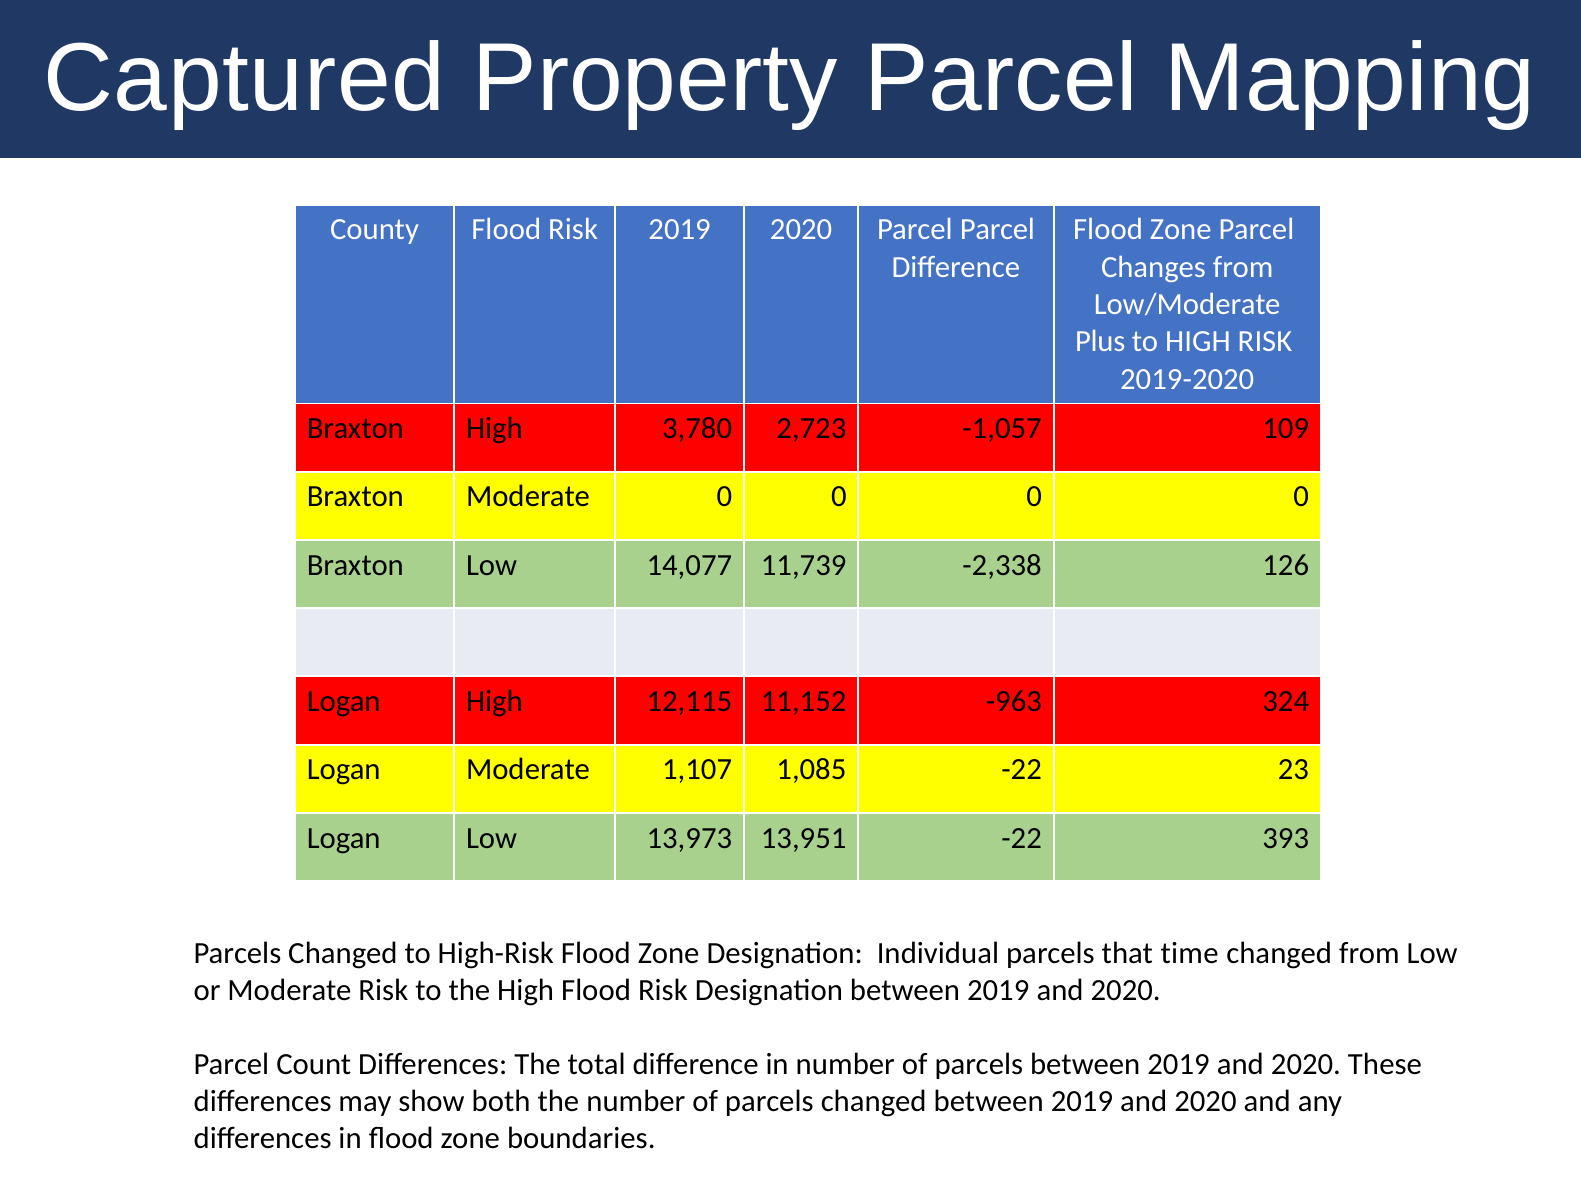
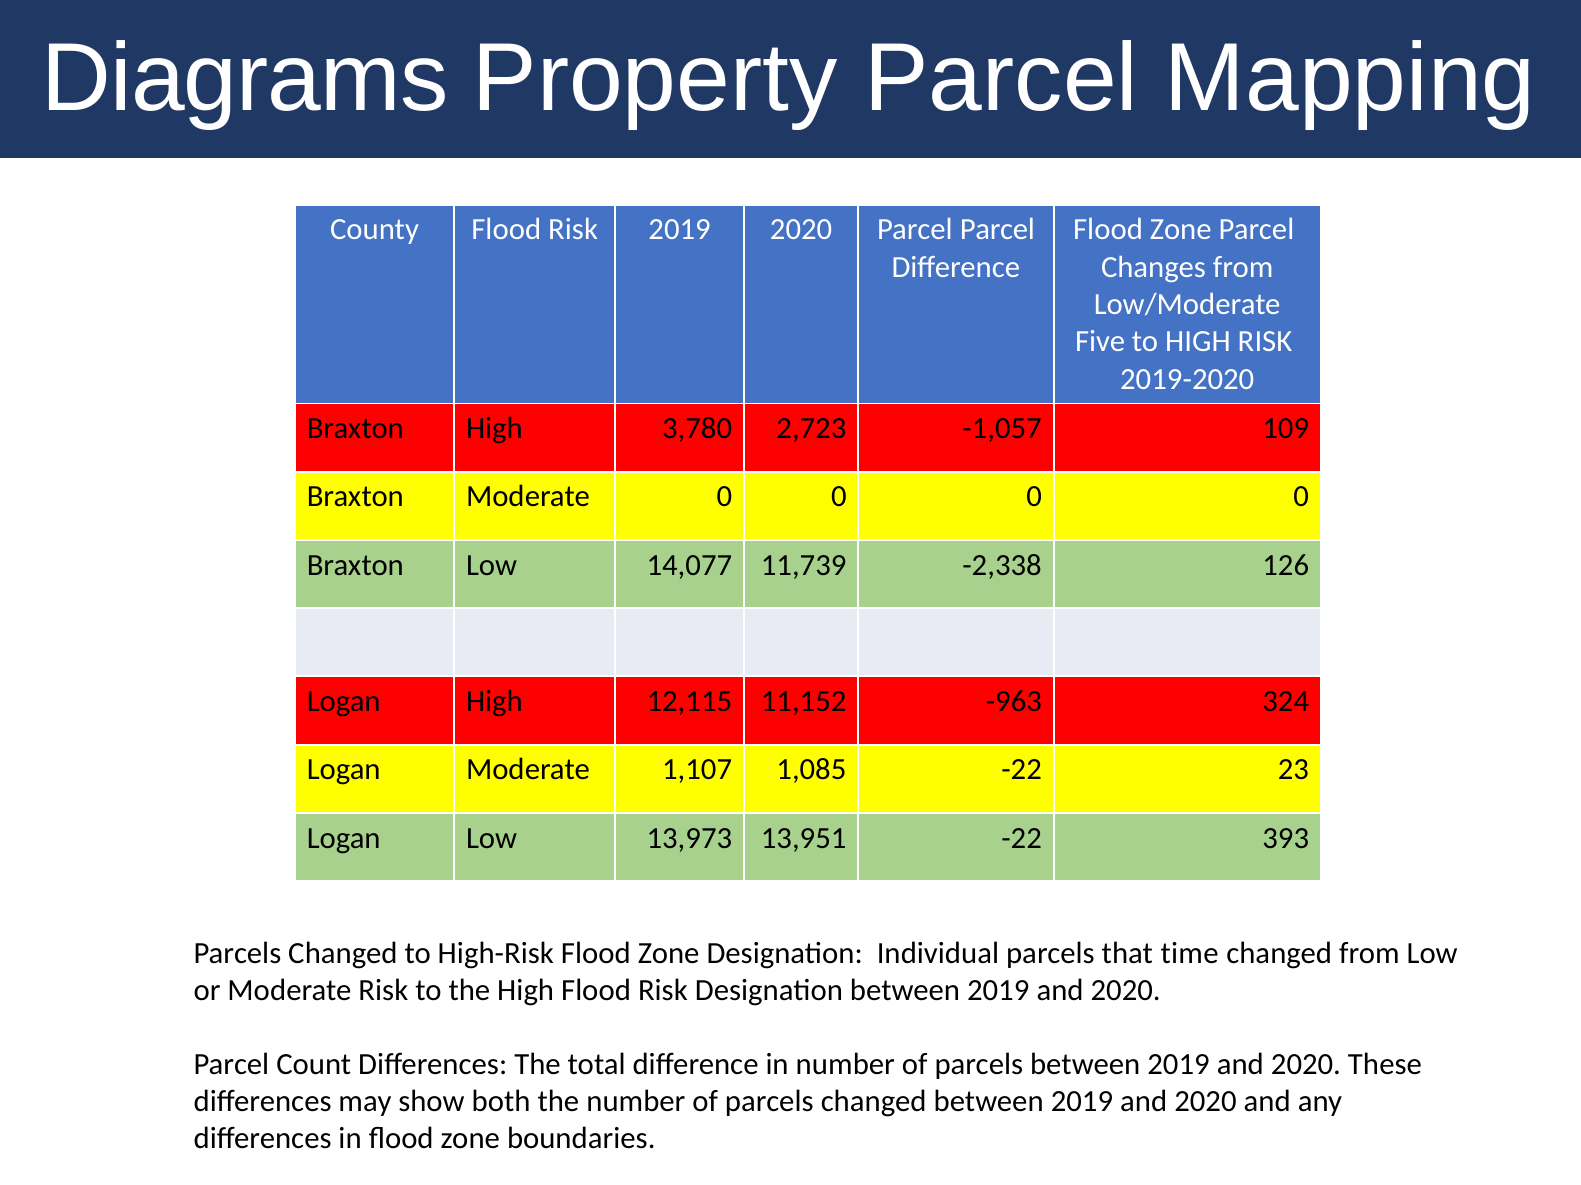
Captured: Captured -> Diagrams (245, 78)
Plus: Plus -> Five (1100, 342)
